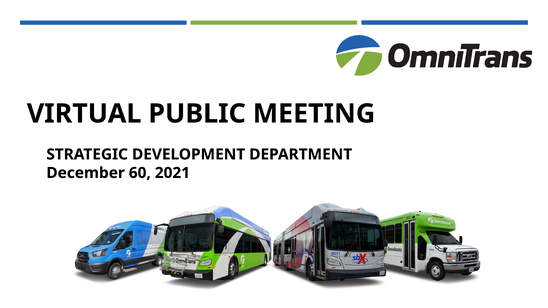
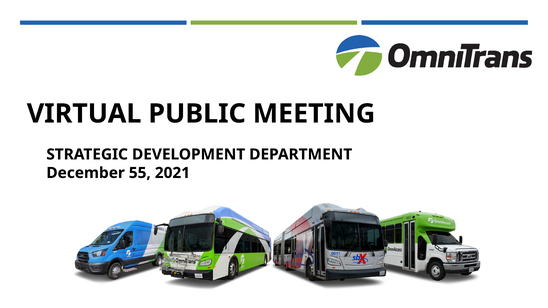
60: 60 -> 55 (140, 173)
